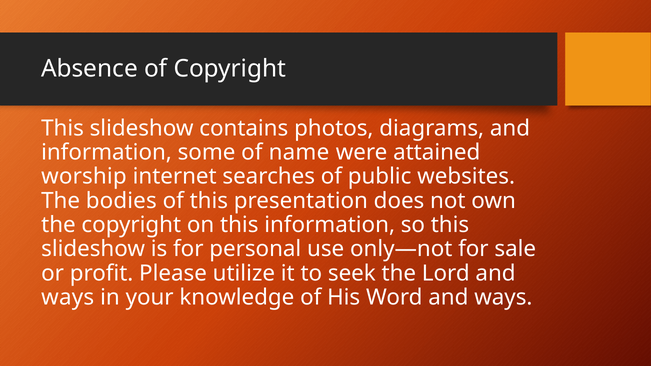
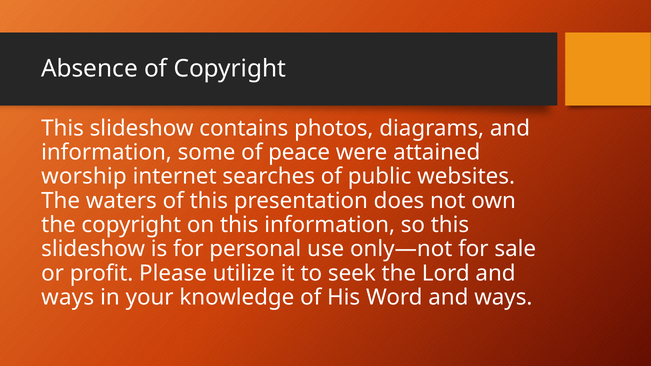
name: name -> peace (299, 153)
bodies: bodies -> waters (121, 201)
